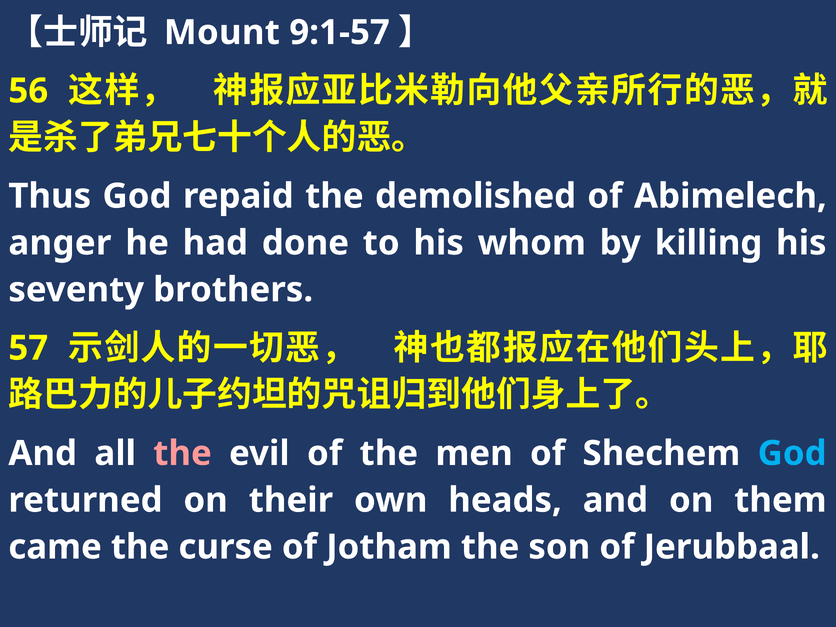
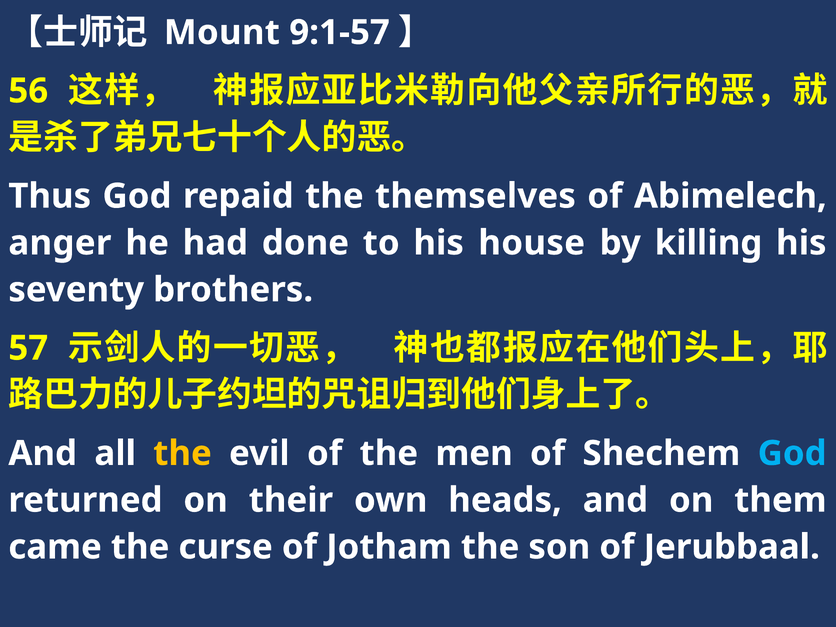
demolished: demolished -> themselves (475, 196)
whom: whom -> house (532, 243)
the colour: pink -> yellow (183, 453)
